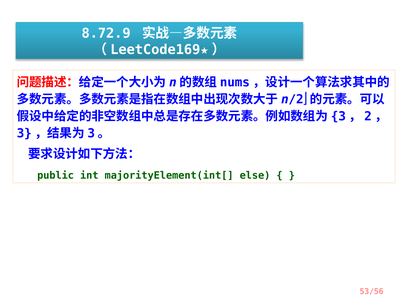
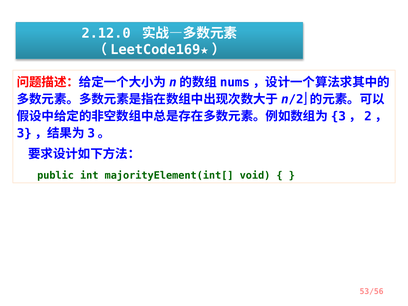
8.72.9: 8.72.9 -> 2.12.0 (106, 33)
else: else -> void (255, 175)
